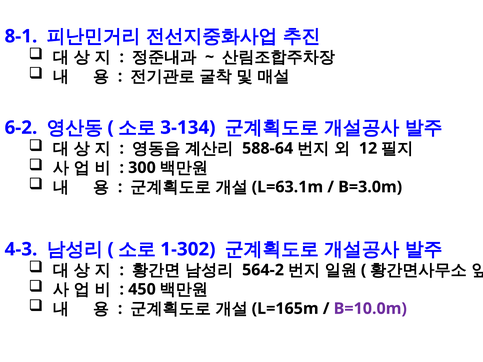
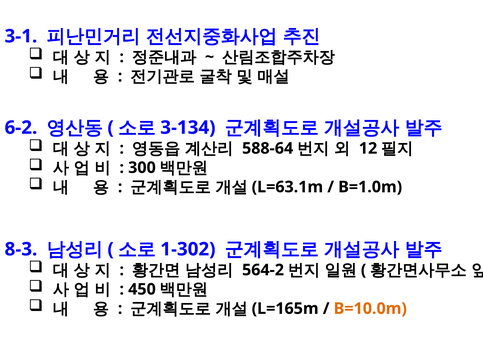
8-1: 8-1 -> 3-1 (21, 36)
B=3.0m: B=3.0m -> B=1.0m (370, 187)
4-3: 4-3 -> 8-3 (21, 249)
B=10.0m colour: purple -> orange (370, 309)
